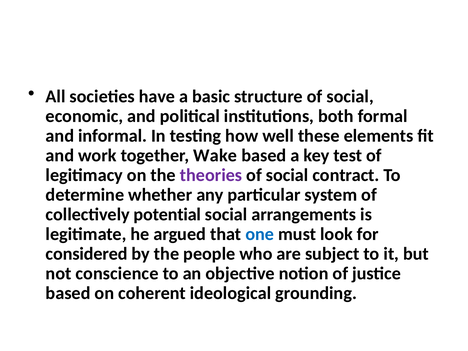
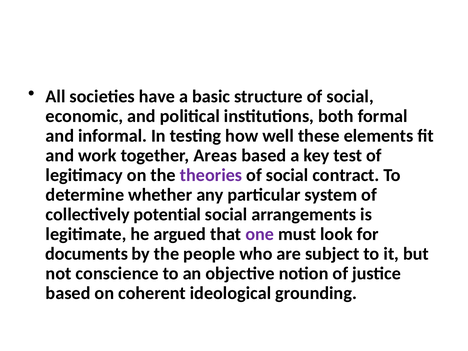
Wake: Wake -> Areas (215, 155)
one colour: blue -> purple (260, 234)
considered: considered -> documents (87, 254)
